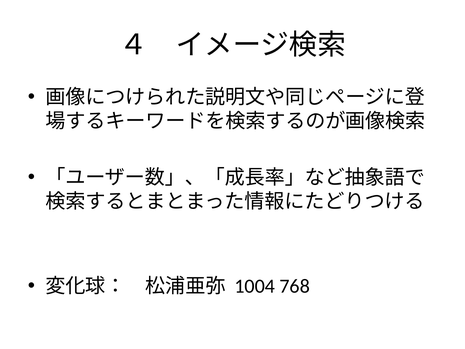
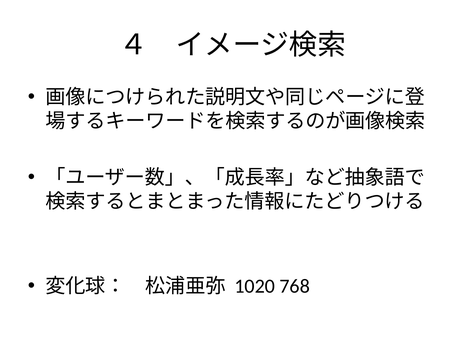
1004: 1004 -> 1020 (255, 286)
